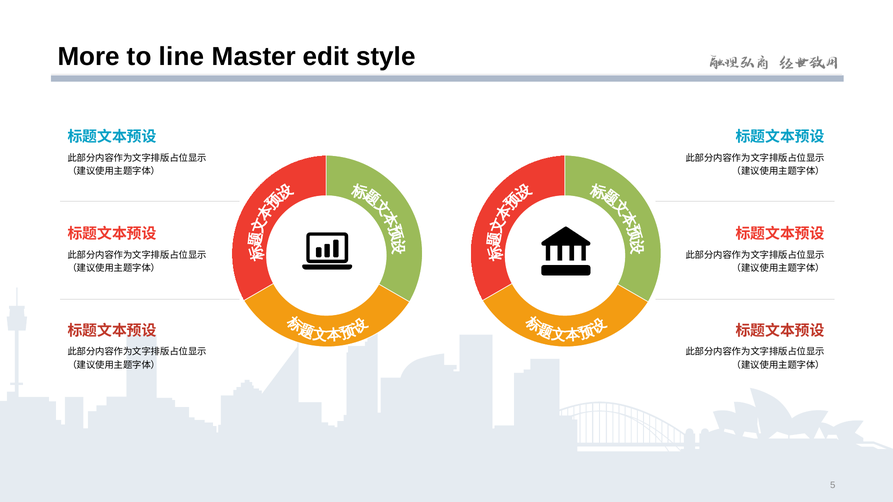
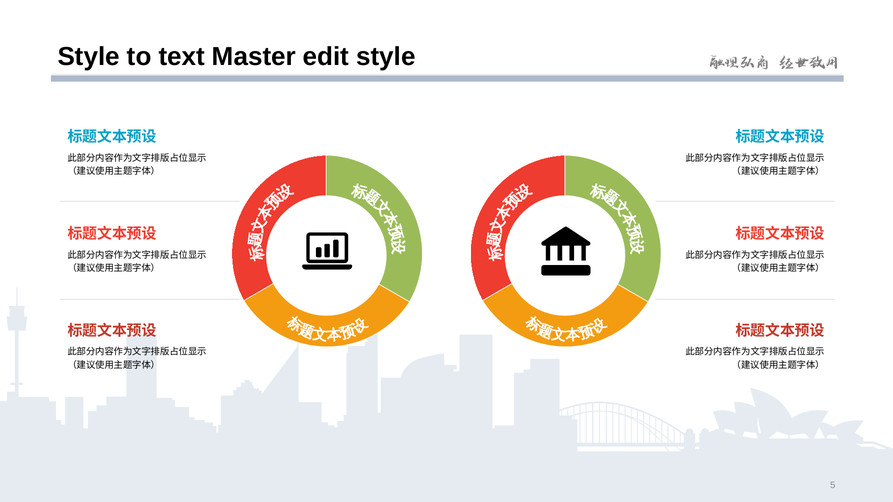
More: More -> Style (89, 57)
line: line -> text (182, 57)
